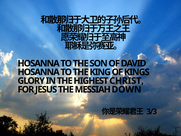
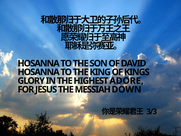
CHRIST: CHRIST -> ADORE (127, 81)
